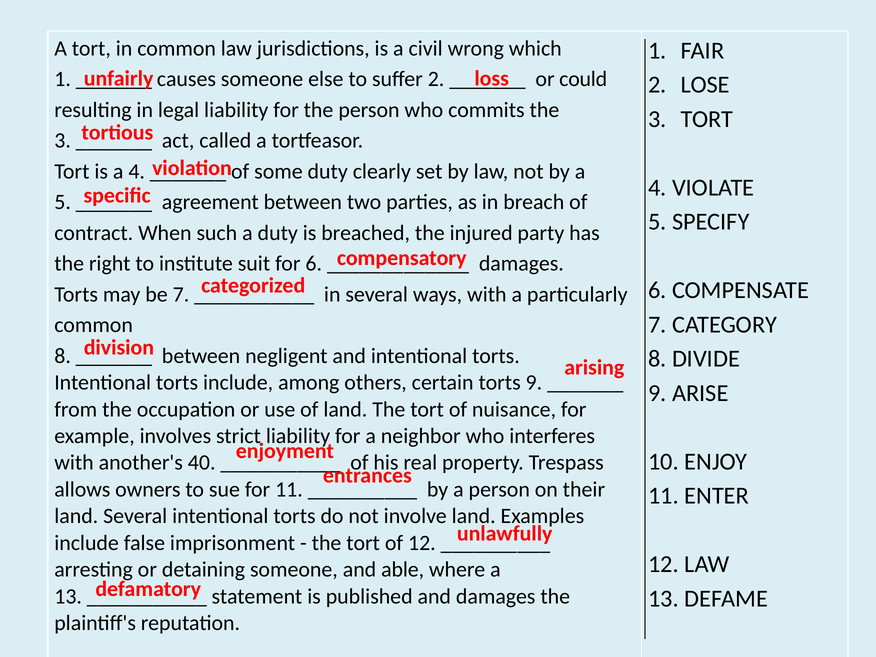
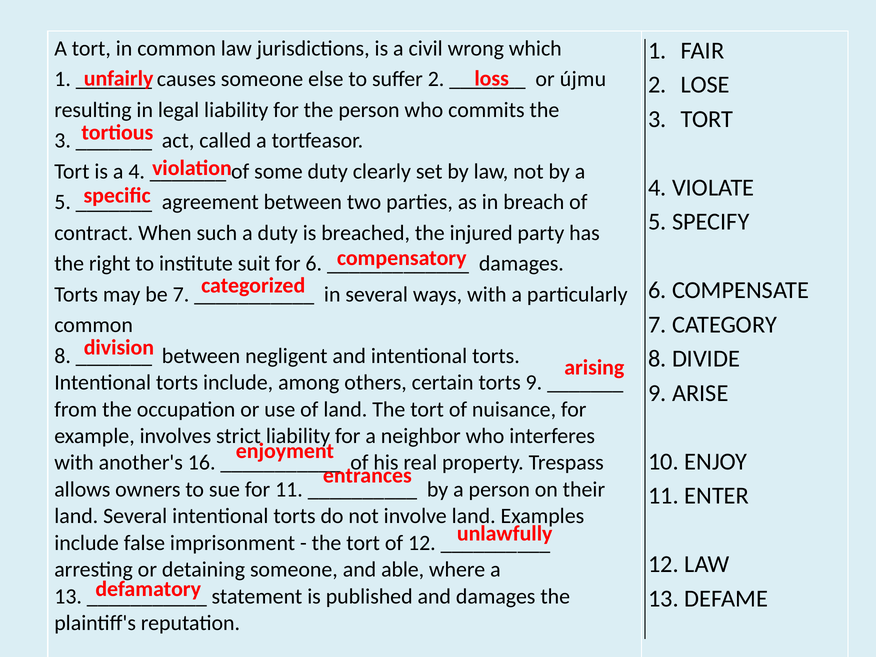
could: could -> újmu (583, 79)
40: 40 -> 16 (202, 463)
